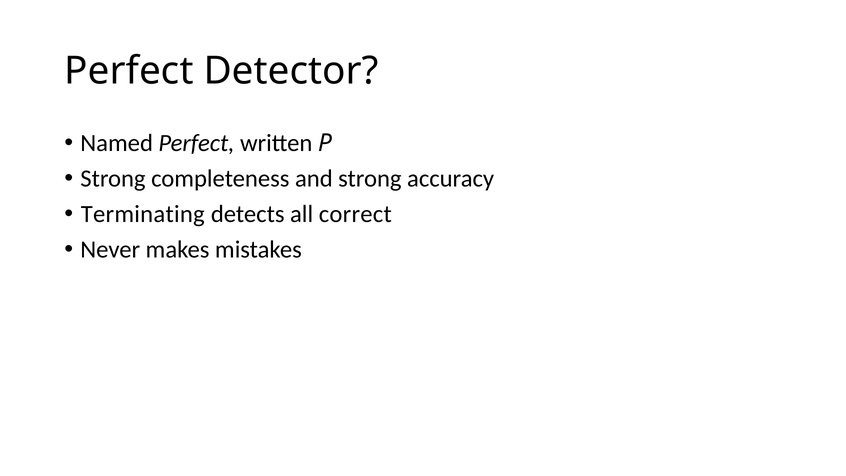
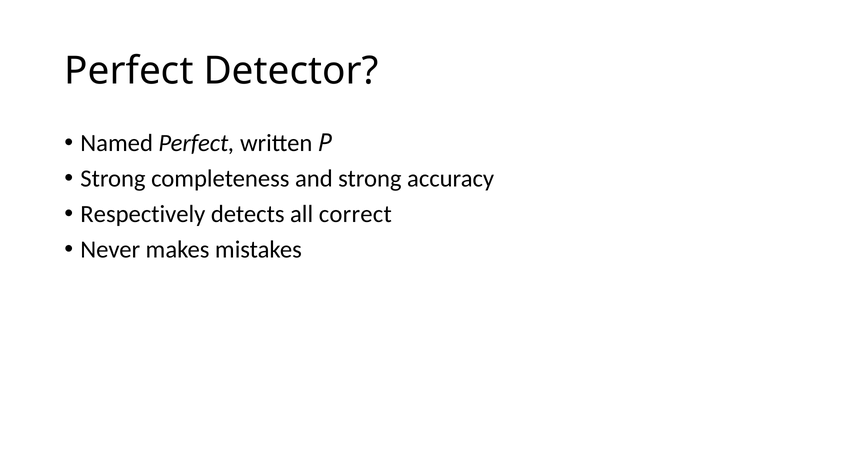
Terminating: Terminating -> Respectively (143, 214)
